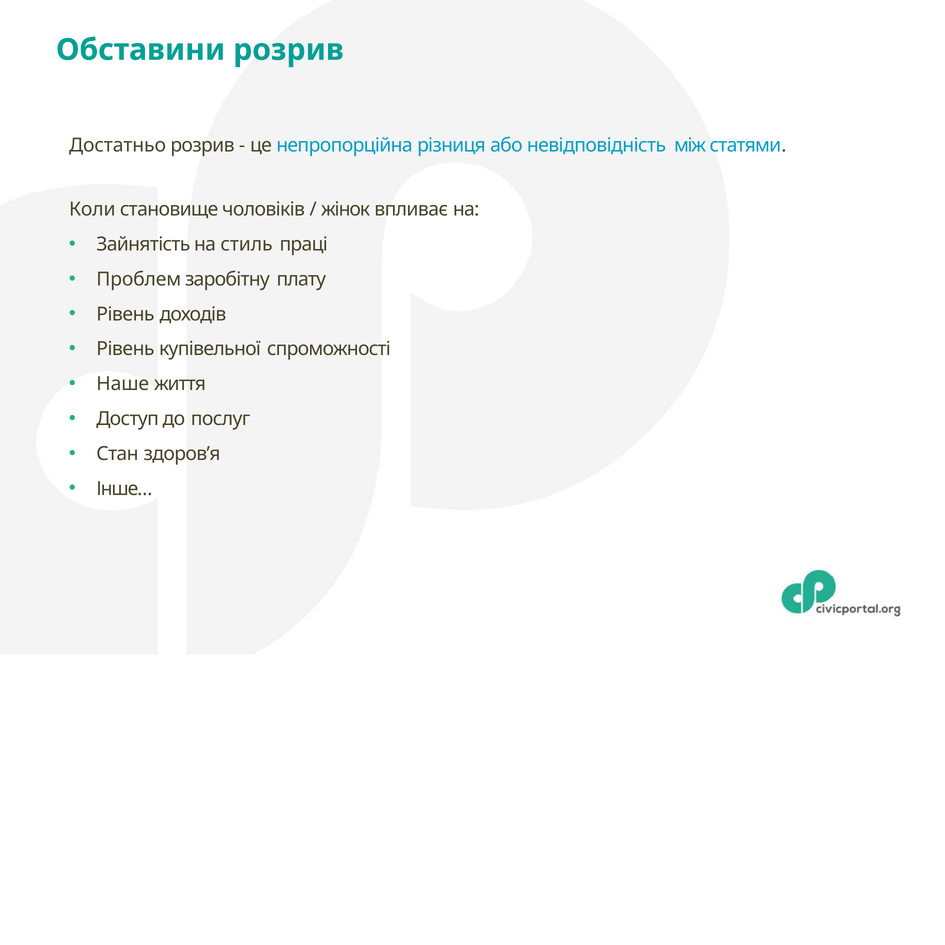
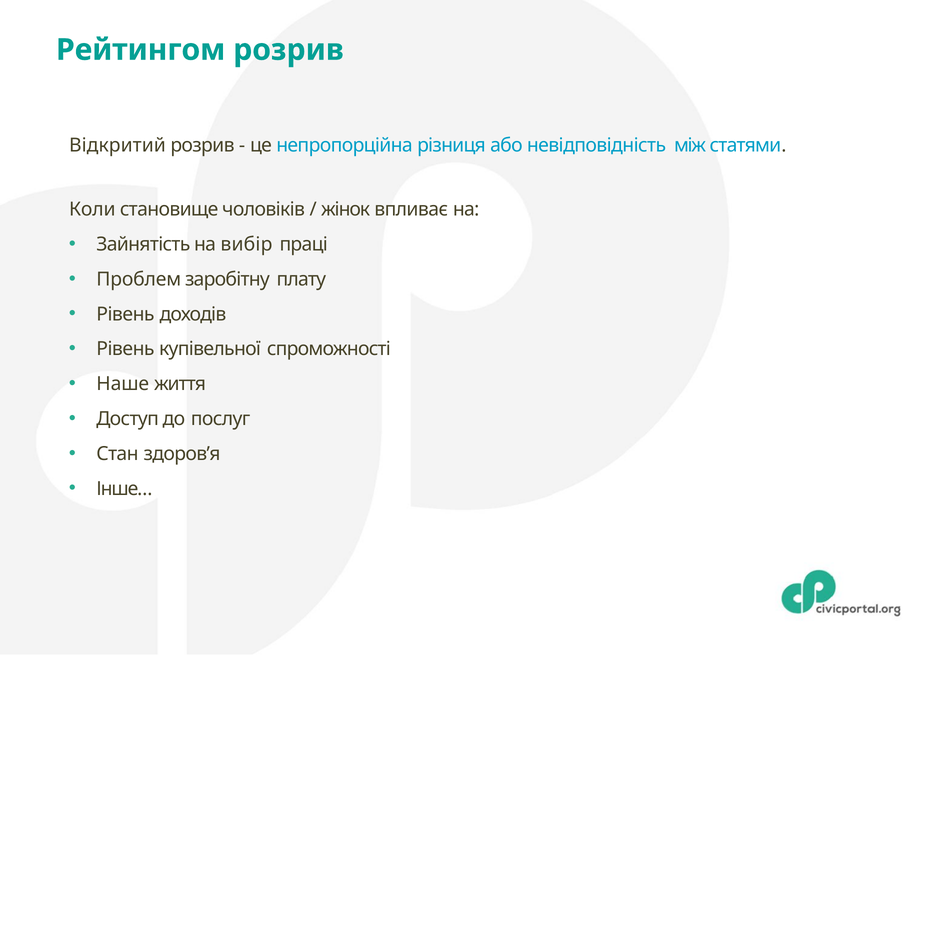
Обставини: Обставини -> Рейтингом (141, 50)
Достатньо: Достатньо -> Відкритий (117, 145)
стиль: стиль -> вибір (246, 244)
